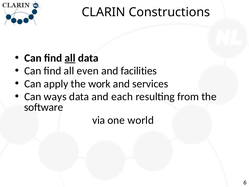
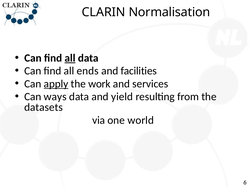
Constructions: Constructions -> Normalisation (169, 12)
even: even -> ends (88, 71)
apply underline: none -> present (56, 84)
each: each -> yield (122, 97)
software: software -> datasets (44, 107)
